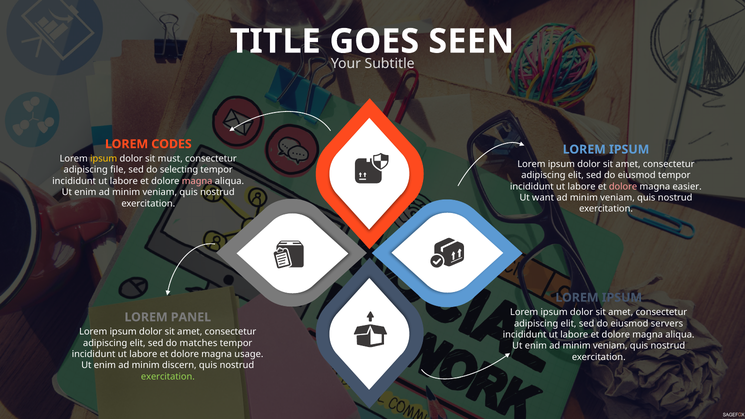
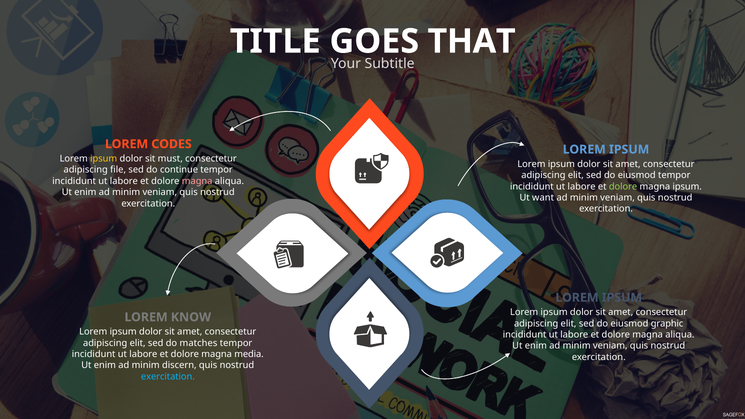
SEEN: SEEN -> THAT (472, 41)
selecting: selecting -> continue (179, 170)
dolore colour: pink -> light green (623, 187)
magna easier: easier -> ipsum (687, 187)
PANEL: PANEL -> KNOW (191, 317)
servers: servers -> graphic (667, 324)
usage: usage -> media (249, 354)
exercitation colour: light green -> light blue (168, 377)
